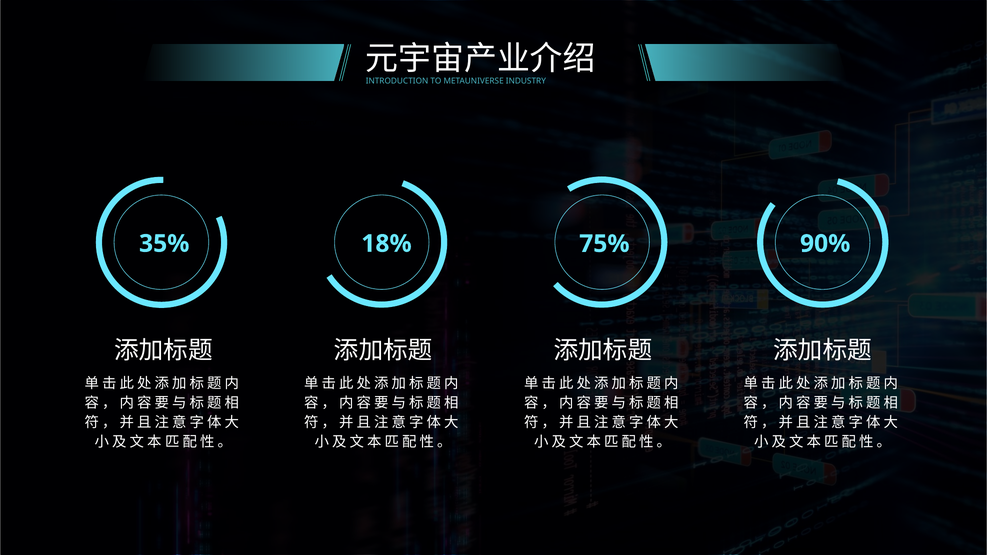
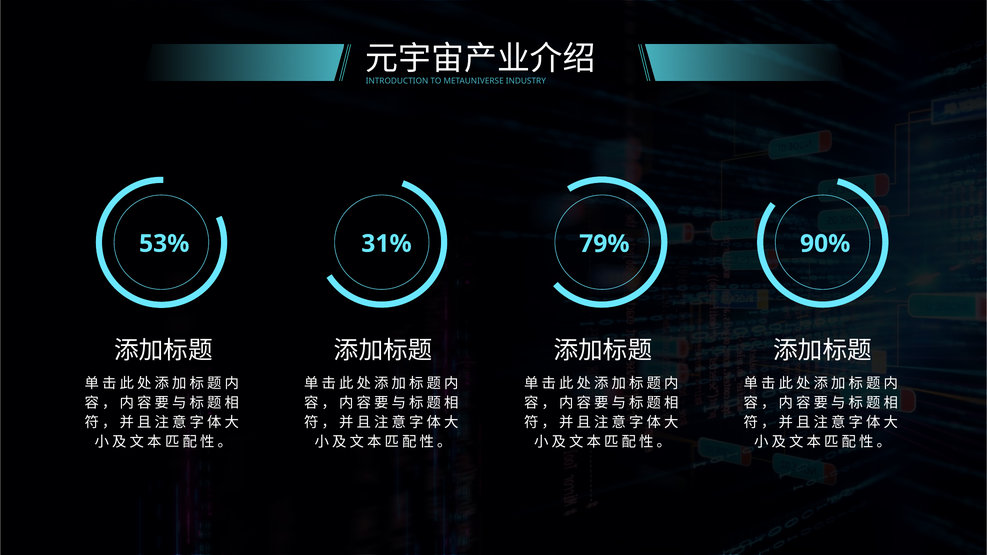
35%: 35% -> 53% (164, 244)
18%: 18% -> 31% (386, 244)
75%: 75% -> 79% (604, 244)
